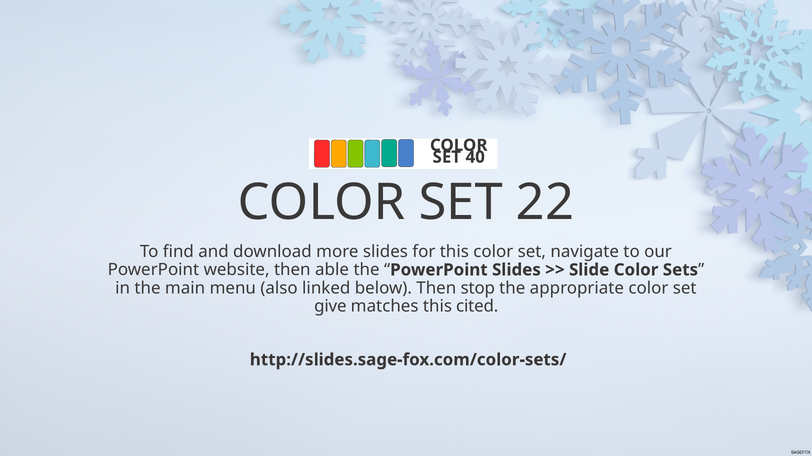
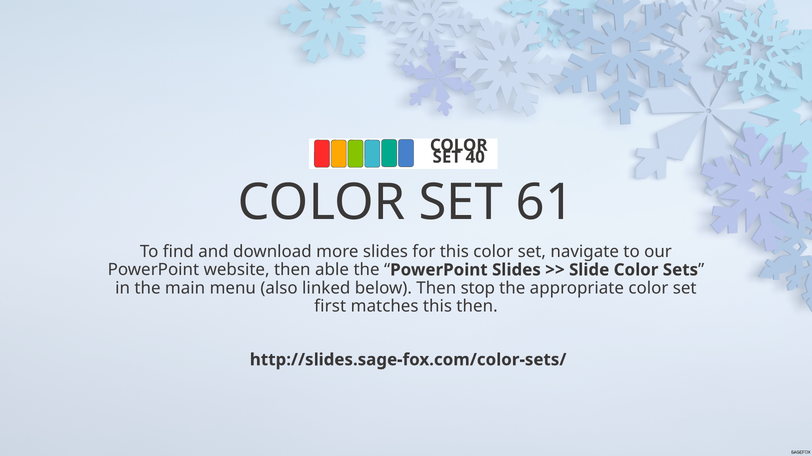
22: 22 -> 61 (545, 203)
give: give -> first (330, 307)
this cited: cited -> then (477, 307)
